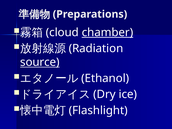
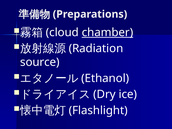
source underline: present -> none (40, 62)
